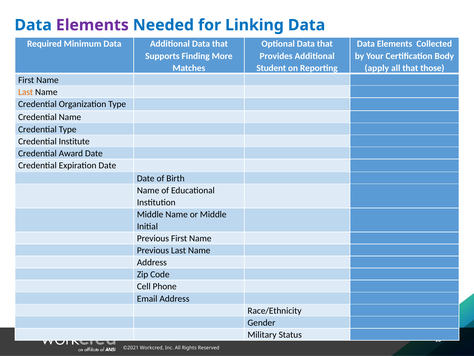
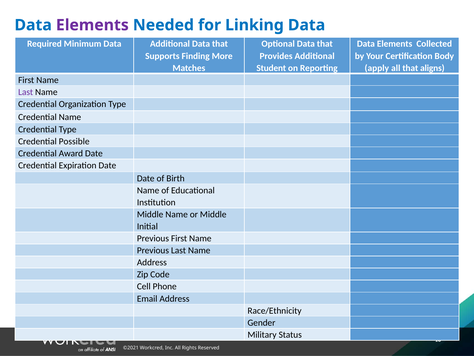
those: those -> aligns (432, 68)
Last colour: orange -> purple (26, 92)
Institute: Institute -> Possible (74, 141)
